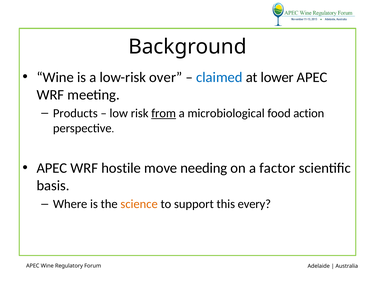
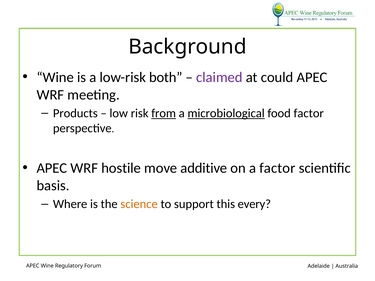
over: over -> both (166, 77)
claimed colour: blue -> purple (219, 77)
lower: lower -> could (277, 77)
microbiological underline: none -> present (226, 113)
food action: action -> factor (309, 113)
needing: needing -> additive (204, 168)
